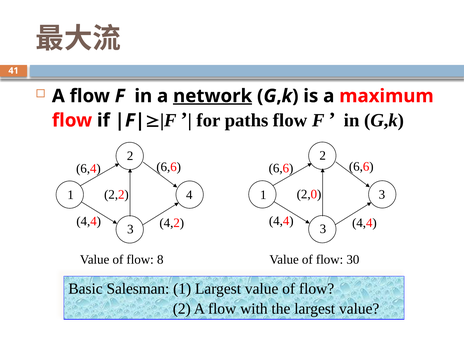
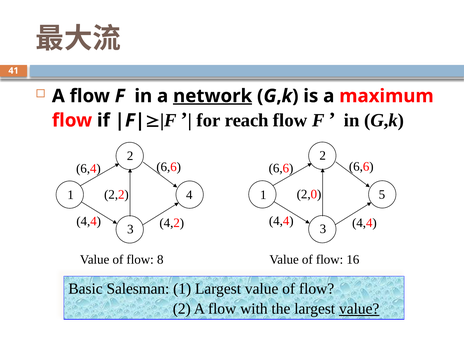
paths: paths -> reach (247, 120)
1 3: 3 -> 5 (382, 194)
30: 30 -> 16 (353, 260)
value underline: none -> present (359, 309)
